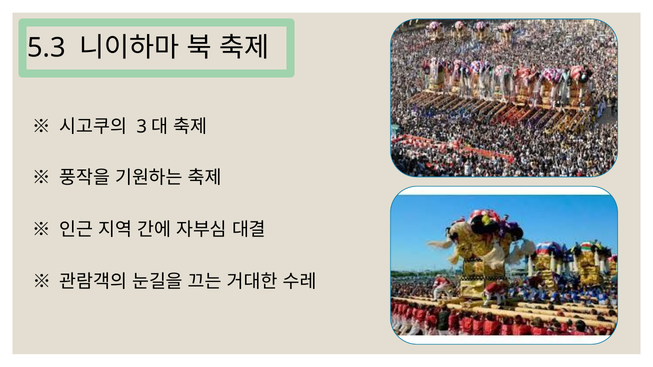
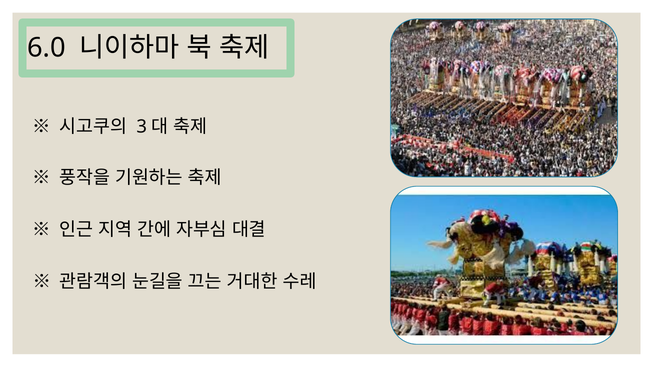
5.3: 5.3 -> 6.0 (46, 48)
